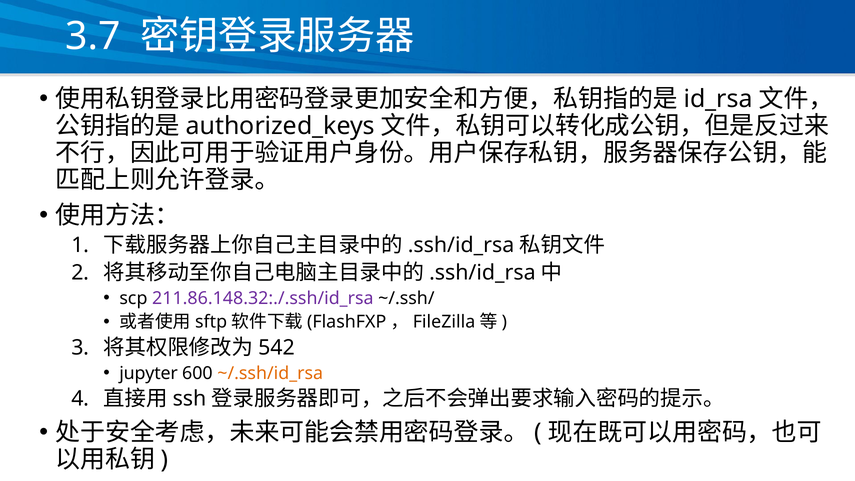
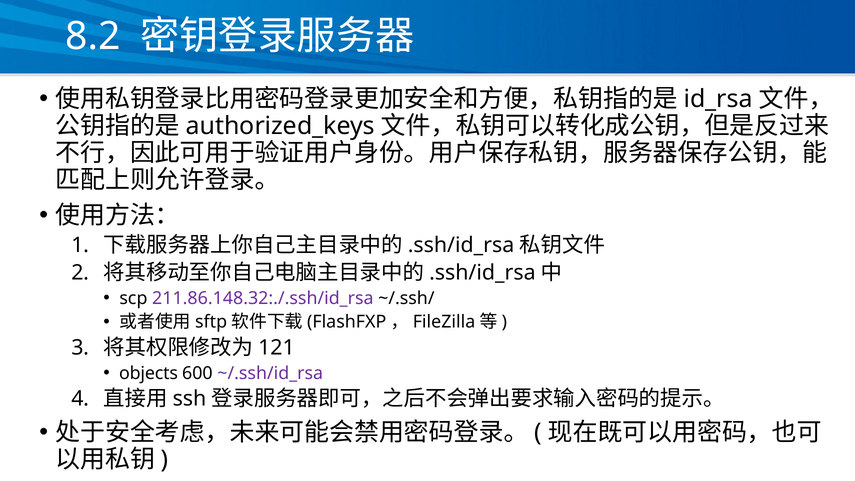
3.7: 3.7 -> 8.2 (93, 36)
542: 542 -> 121 (276, 348)
jupyter: jupyter -> objects (149, 373)
~/.ssh/id_rsa colour: orange -> purple (270, 373)
